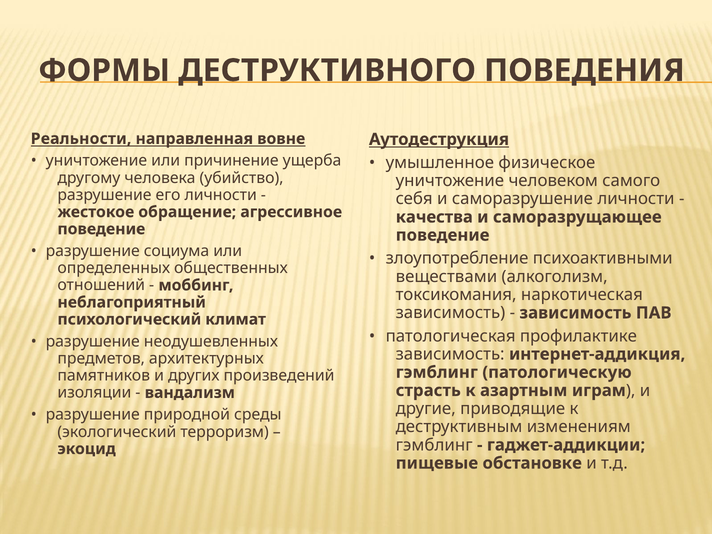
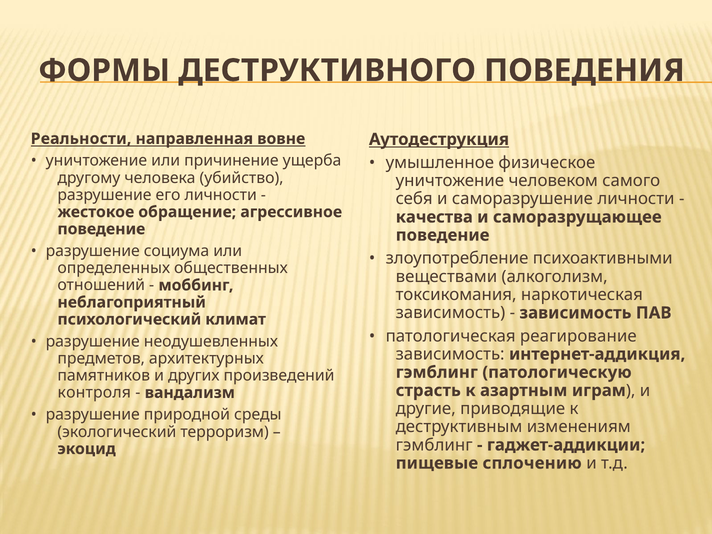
профилактике: профилактике -> реагирование (578, 336)
изоляции: изоляции -> контроля (94, 393)
обстановке: обстановке -> сплочению (532, 463)
